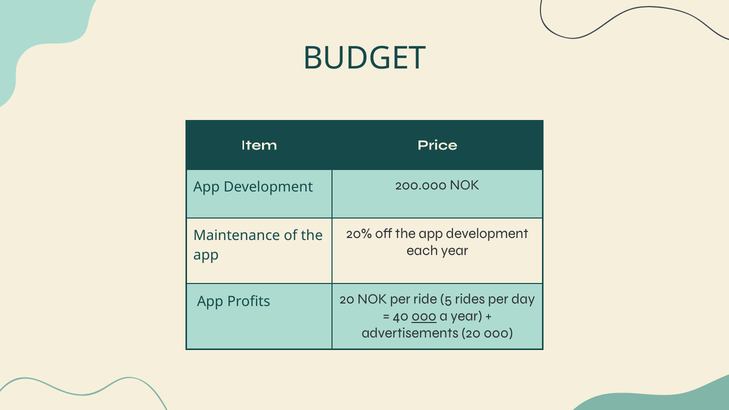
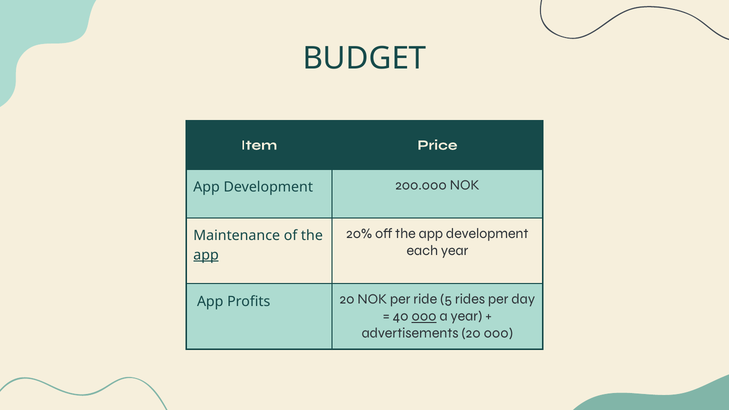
app underline: none -> present (206, 255)
